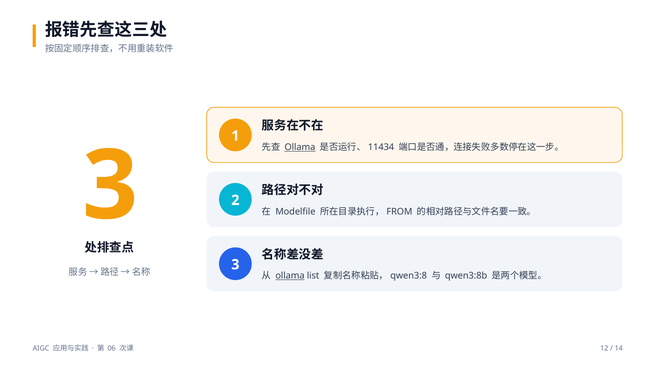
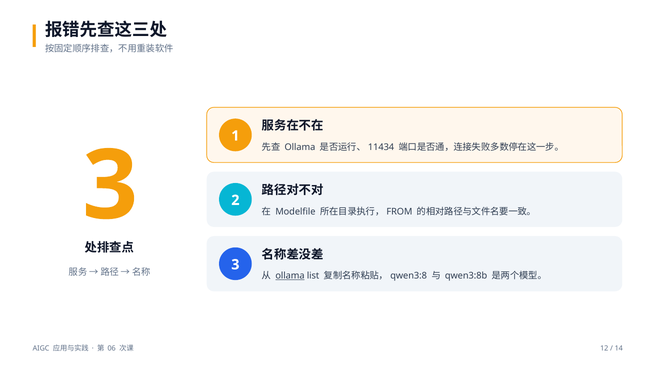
Ollama underline: present -> none (300, 147)
